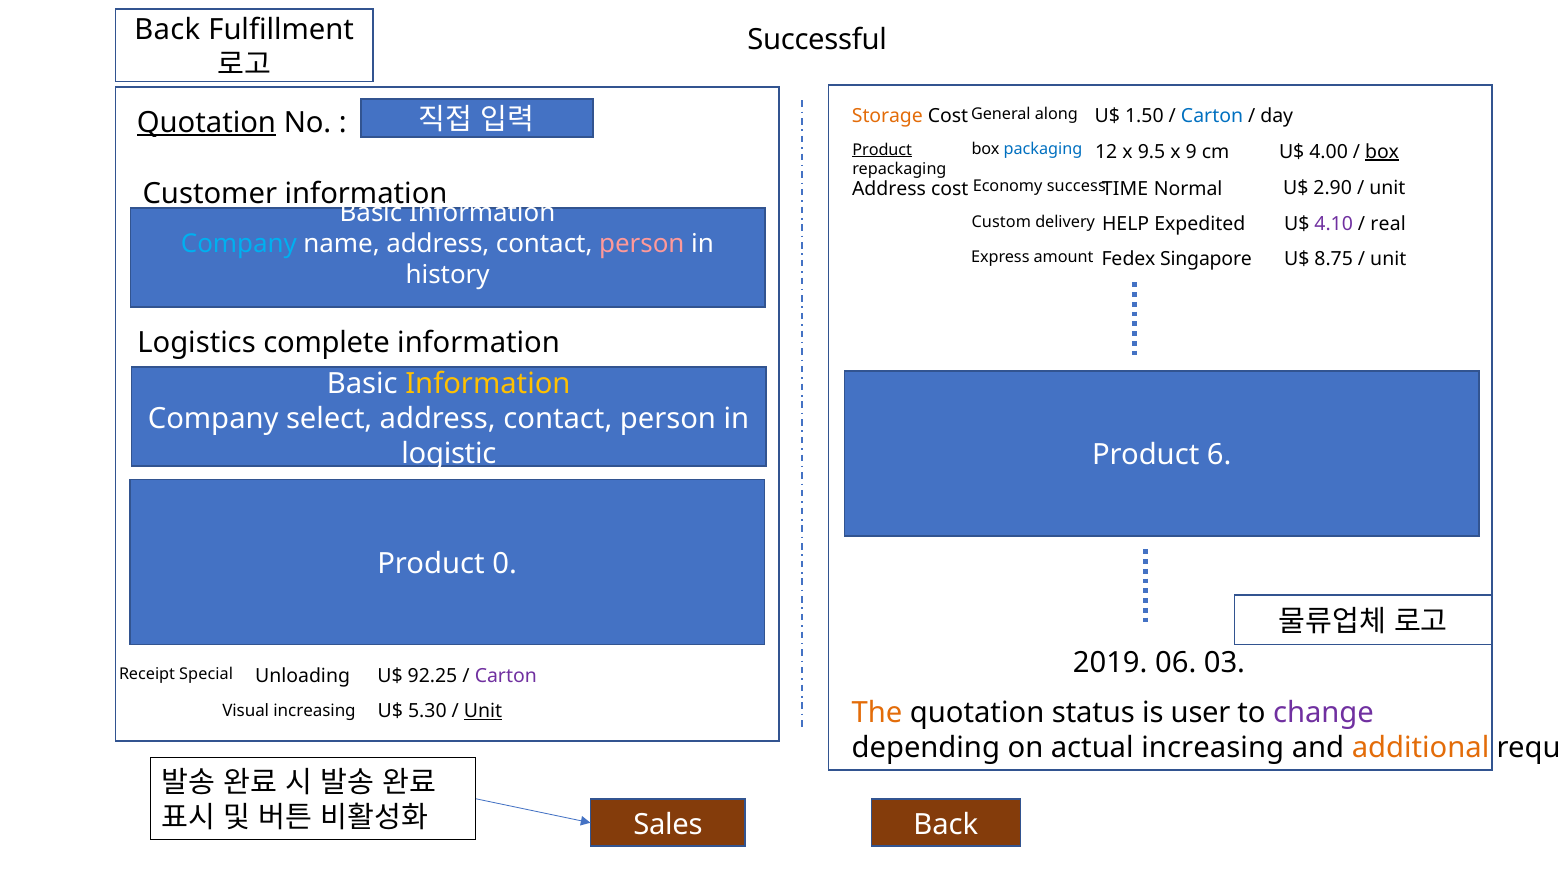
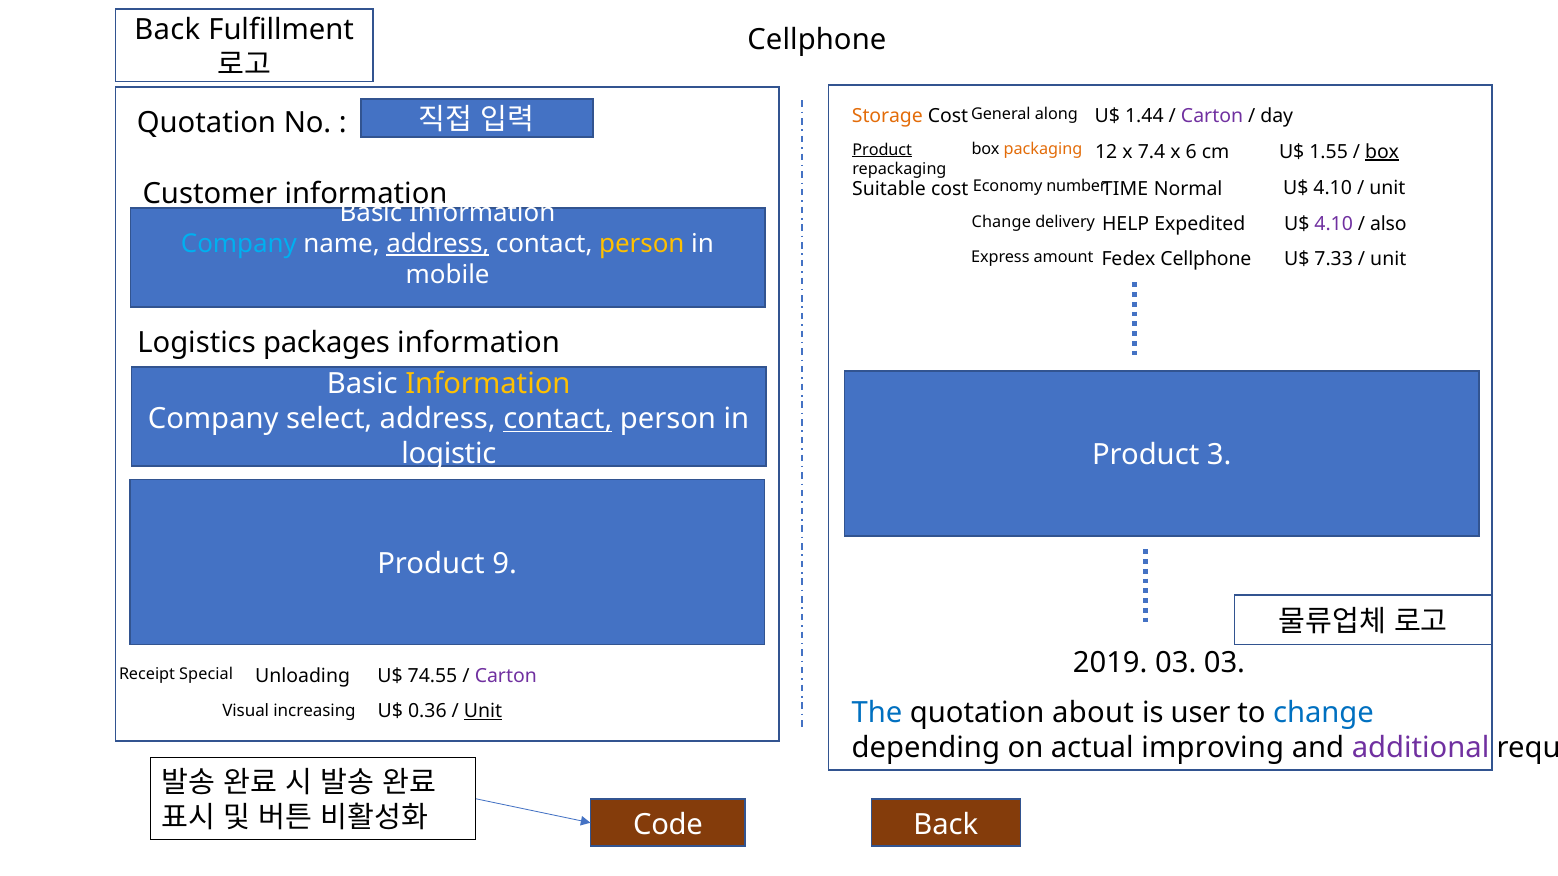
Successful: Successful -> Cellphone (817, 40)
1.50: 1.50 -> 1.44 (1144, 116)
Carton colour: blue -> purple (1212, 116)
Quotation underline: present -> none (206, 123)
packaging colour: blue -> orange (1043, 150)
4.00: 4.00 -> 1.55 (1329, 152)
9.5: 9.5 -> 7.4 (1152, 152)
9: 9 -> 6 (1191, 152)
Address: Address -> Suitable (889, 189)
success: success -> number (1077, 186)
2.90: 2.90 -> 4.10 (1333, 189)
Custom: Custom -> Change (1001, 222)
real: real -> also (1388, 224)
address underline: none -> present (438, 244)
person colour: pink -> yellow (642, 244)
8.75: 8.75 -> 7.33 (1334, 259)
Fedex Singapore: Singapore -> Cellphone (1206, 260)
history: history -> mobile (448, 275)
complete: complete -> packages (327, 343)
contact underline: none -> present (558, 419)
6: 6 -> 3 (1219, 456)
0: 0 -> 9 (505, 564)
2019 06: 06 -> 03 (1176, 663)
92.25: 92.25 -> 74.55 (433, 676)
The colour: orange -> blue (877, 713)
status: status -> about (1093, 713)
change colour: purple -> blue (1323, 713)
5.30: 5.30 -> 0.36 (427, 712)
actual increasing: increasing -> improving (1213, 748)
additional colour: orange -> purple (1421, 748)
Sales: Sales -> Code (668, 825)
